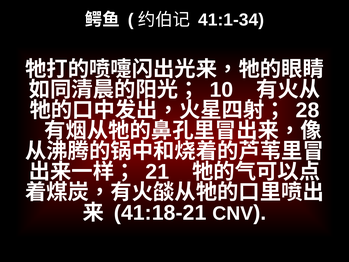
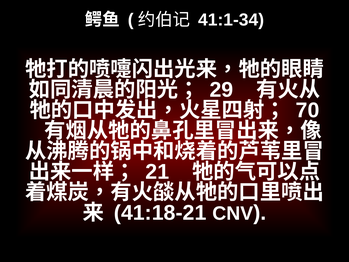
10: 10 -> 29 (221, 90)
28: 28 -> 70 (308, 110)
